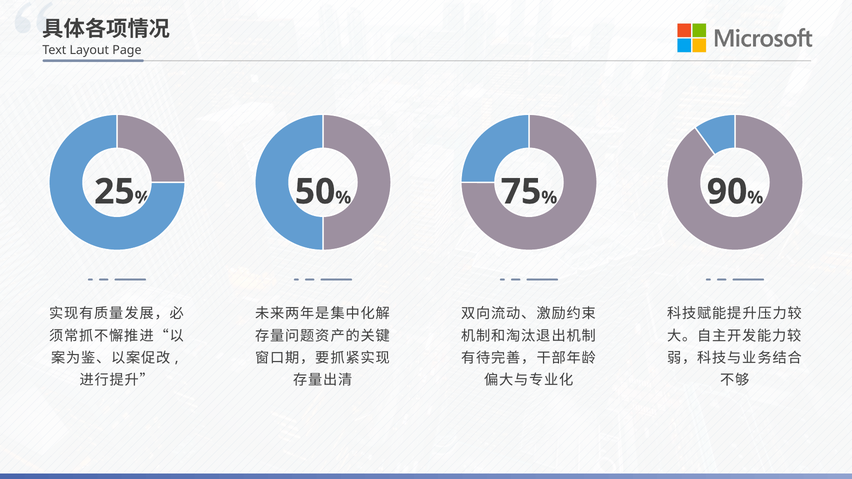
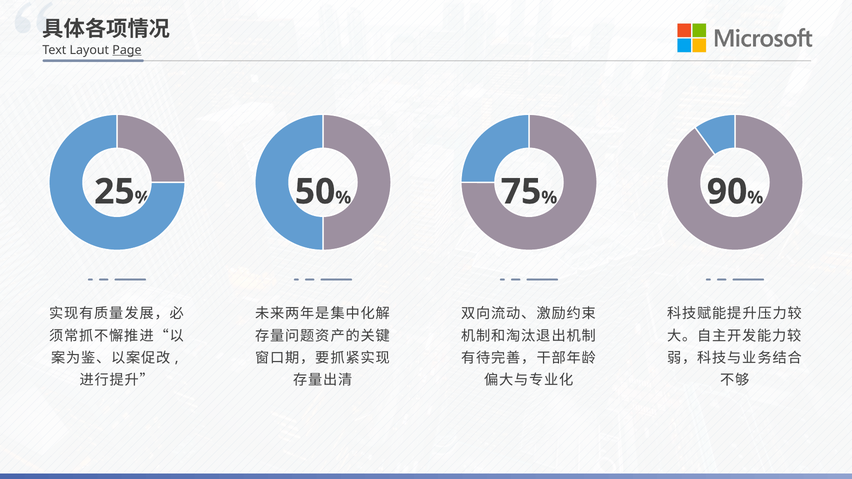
Page underline: none -> present (127, 50)
